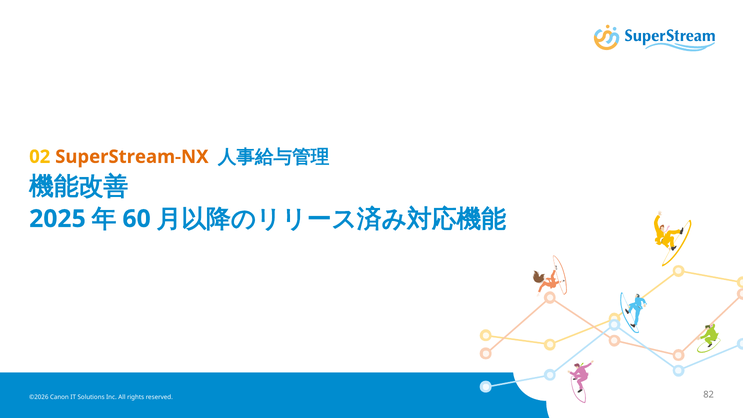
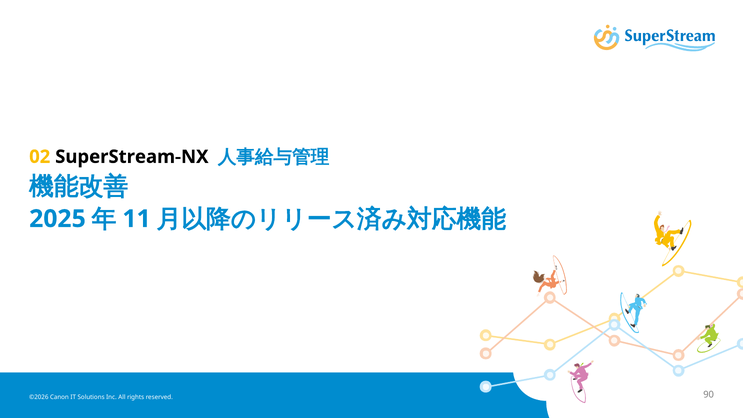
SuperStream-NX colour: orange -> black (132, 157)
60: 60 -> 11 (137, 219)
82: 82 -> 90 (709, 395)
